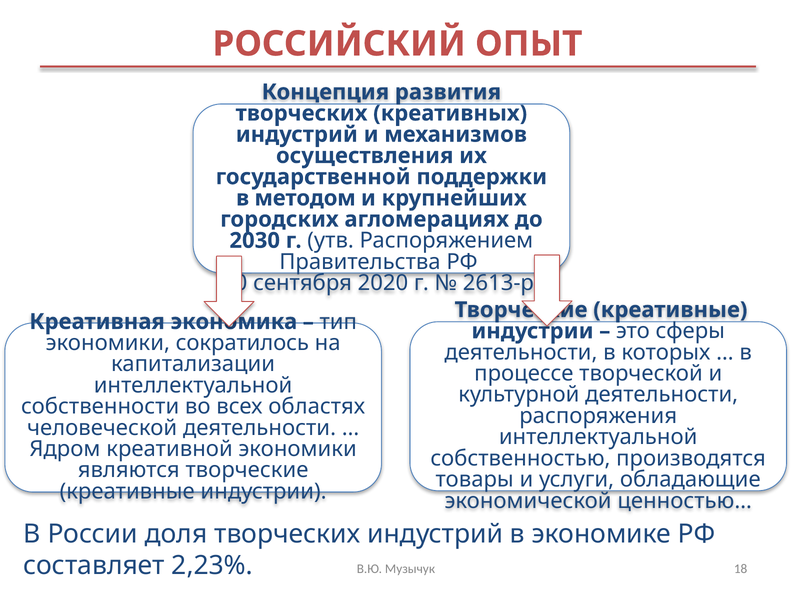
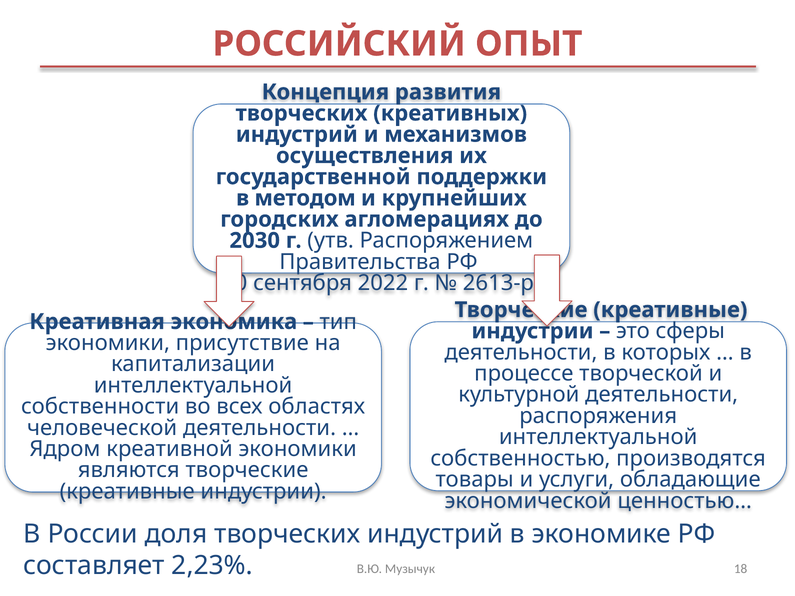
2020: 2020 -> 2022 (383, 283)
сократилось: сократилось -> присутствие (242, 343)
